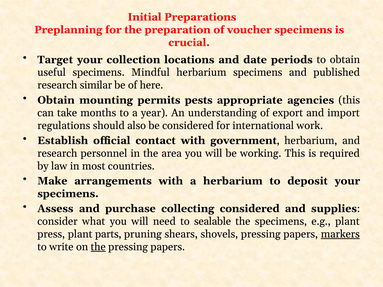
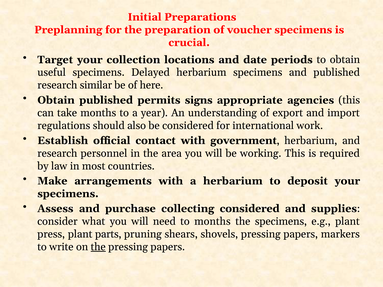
Mindful: Mindful -> Delayed (150, 73)
Obtain mounting: mounting -> published (106, 100)
pests: pests -> signs (199, 100)
to sealable: sealable -> months (212, 222)
markers underline: present -> none (340, 234)
